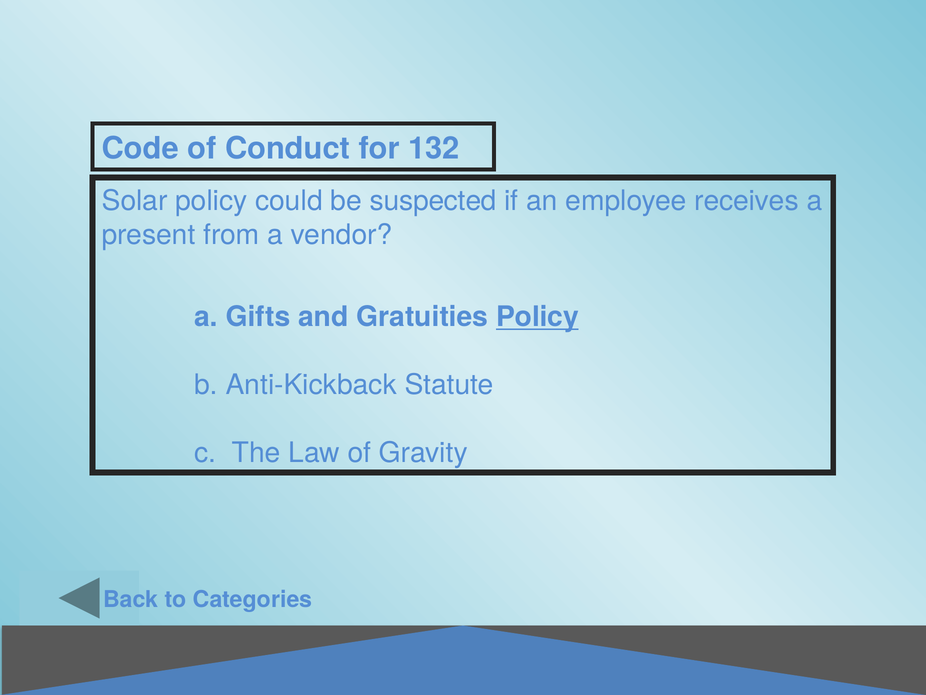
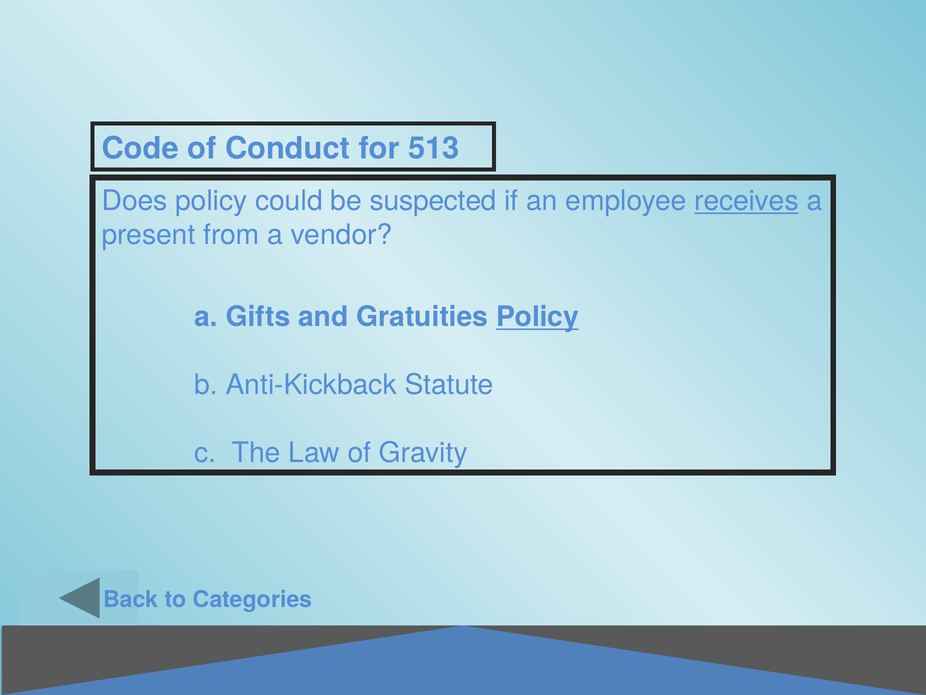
132: 132 -> 513 (434, 149)
Solar: Solar -> Does (135, 201)
receives underline: none -> present (747, 201)
